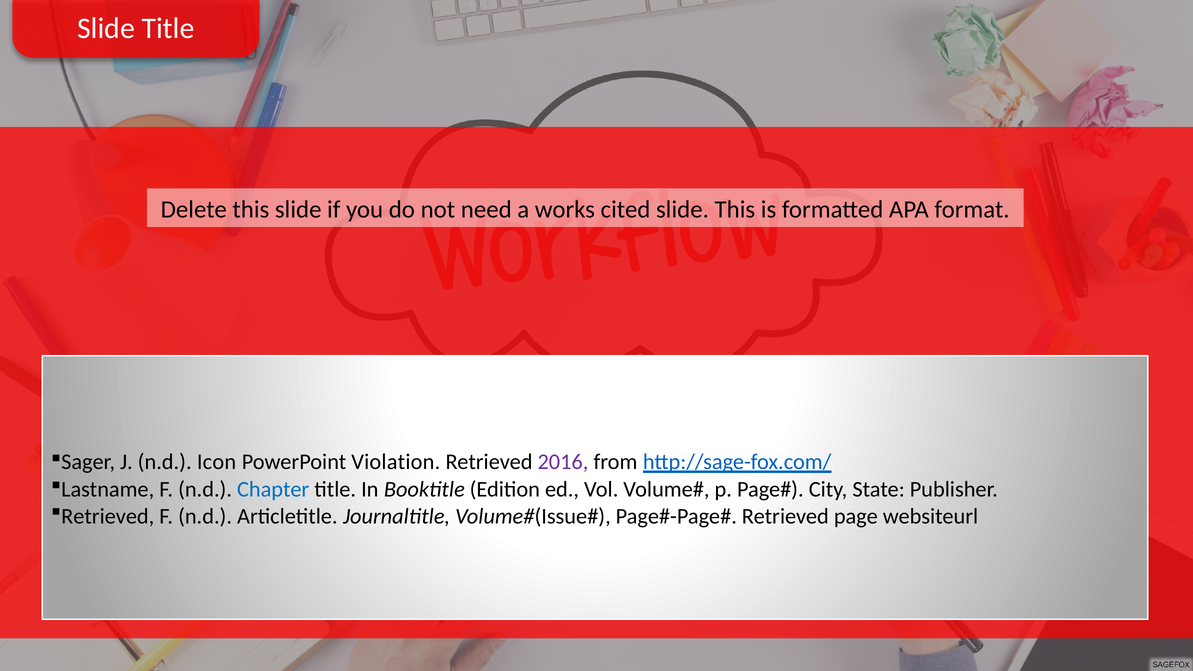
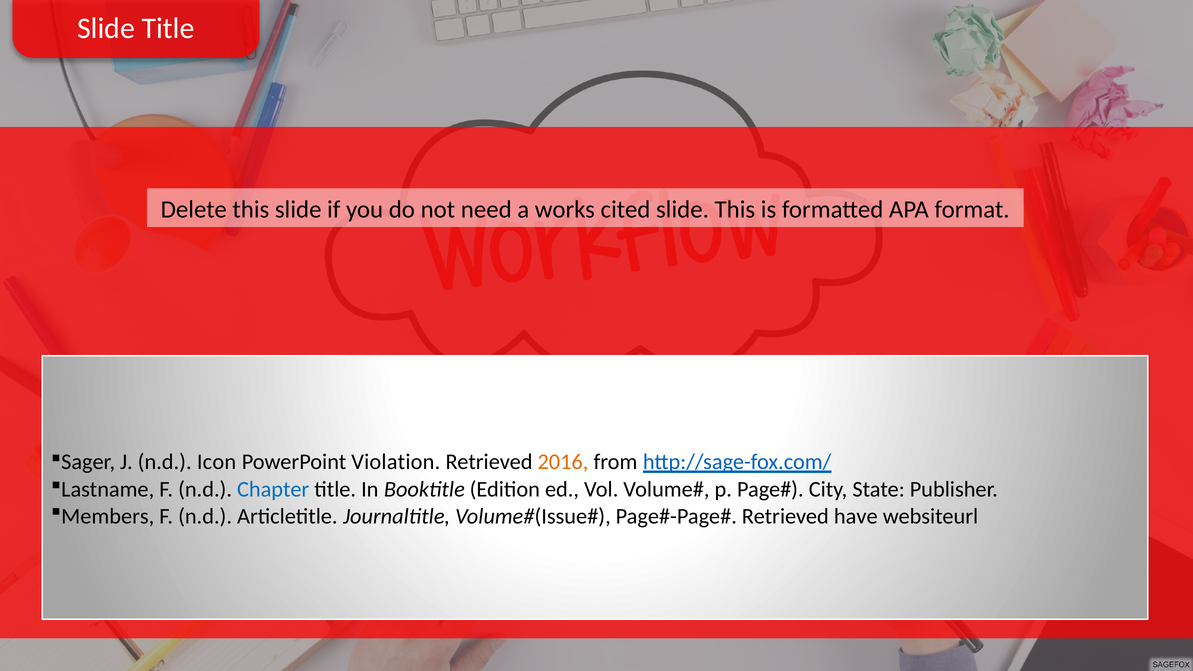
2016 colour: purple -> orange (563, 462)
Retrieved: Retrieved -> Members (108, 516)
page: page -> have (856, 516)
